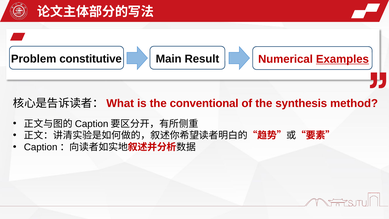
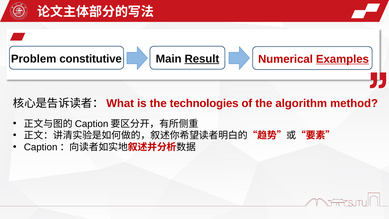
Result underline: none -> present (202, 59)
conventional: conventional -> technologies (204, 103)
synthesis: synthesis -> algorithm (301, 103)
